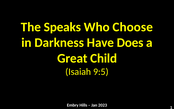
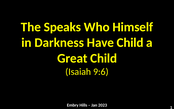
Choose: Choose -> Himself (133, 27)
Have Does: Does -> Child (130, 43)
9:5: 9:5 -> 9:6 (101, 72)
